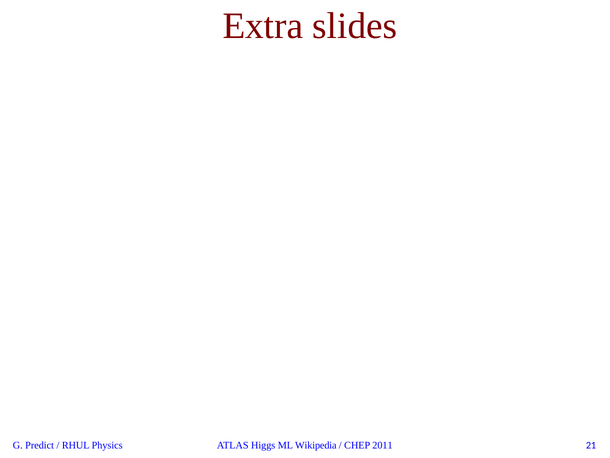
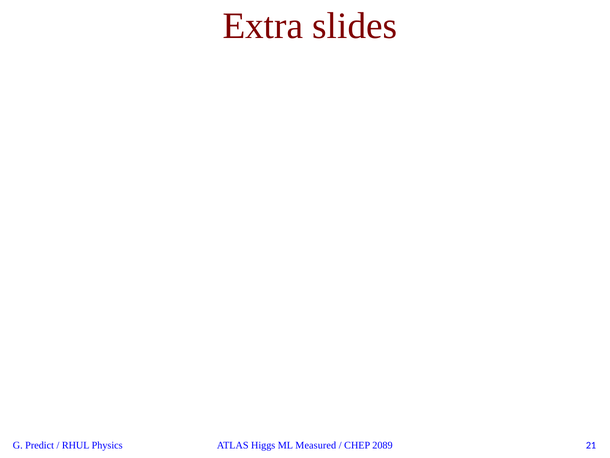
Wikipedia: Wikipedia -> Measured (316, 445)
2011: 2011 -> 2089 (382, 445)
